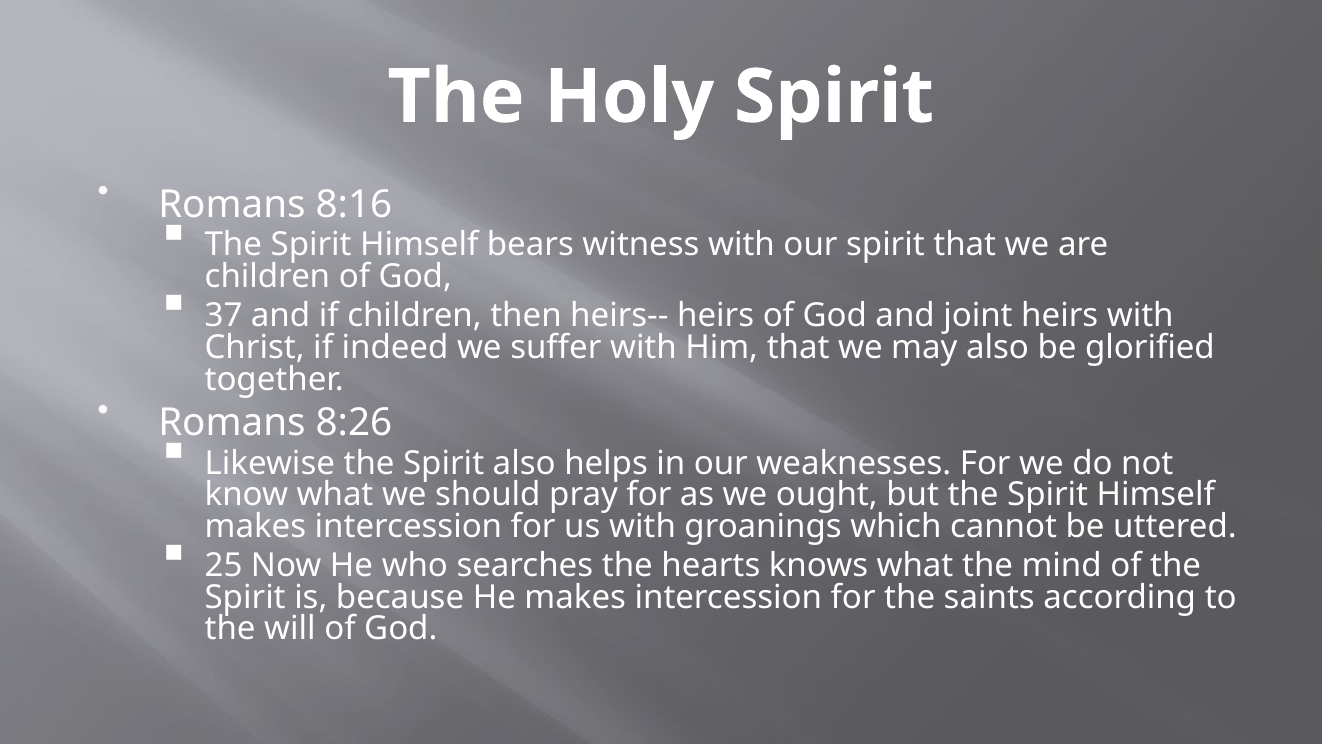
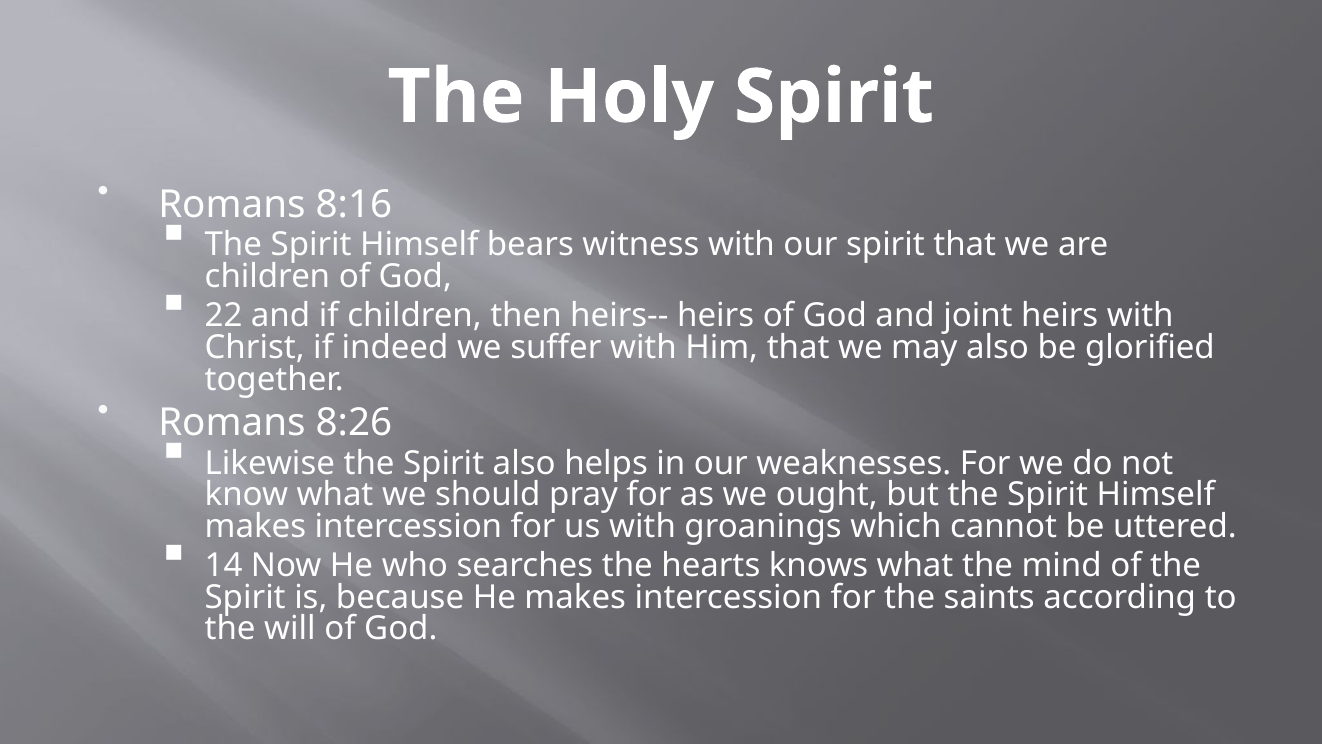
37: 37 -> 22 (224, 315)
25: 25 -> 14 (224, 565)
